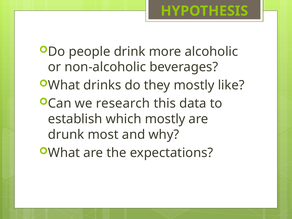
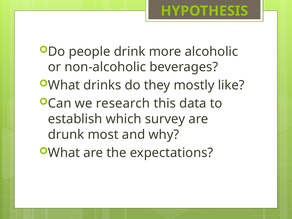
which mostly: mostly -> survey (165, 119)
